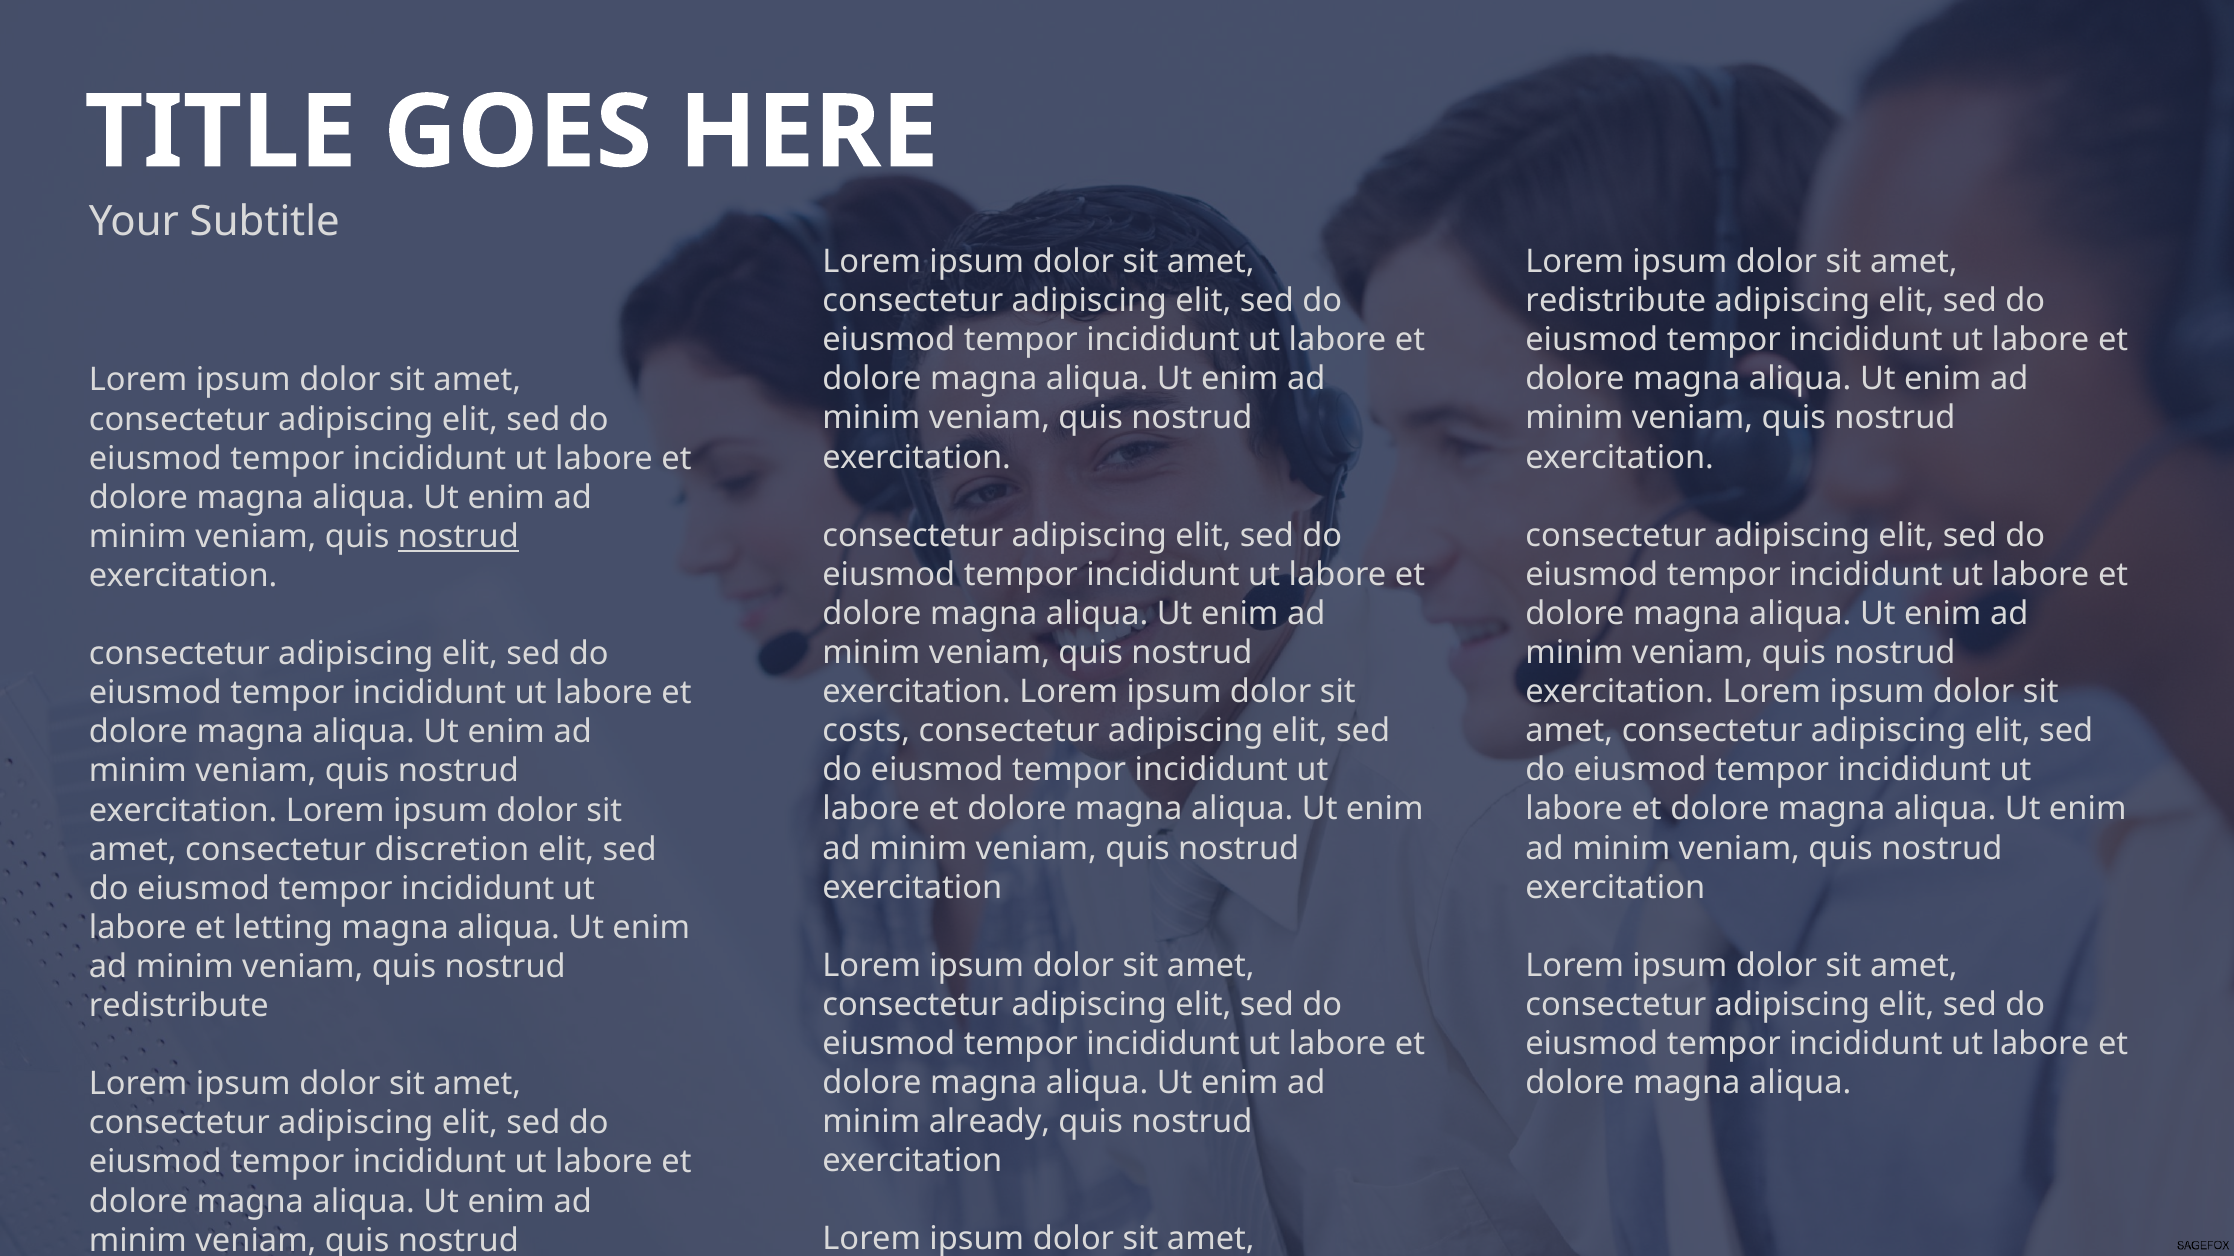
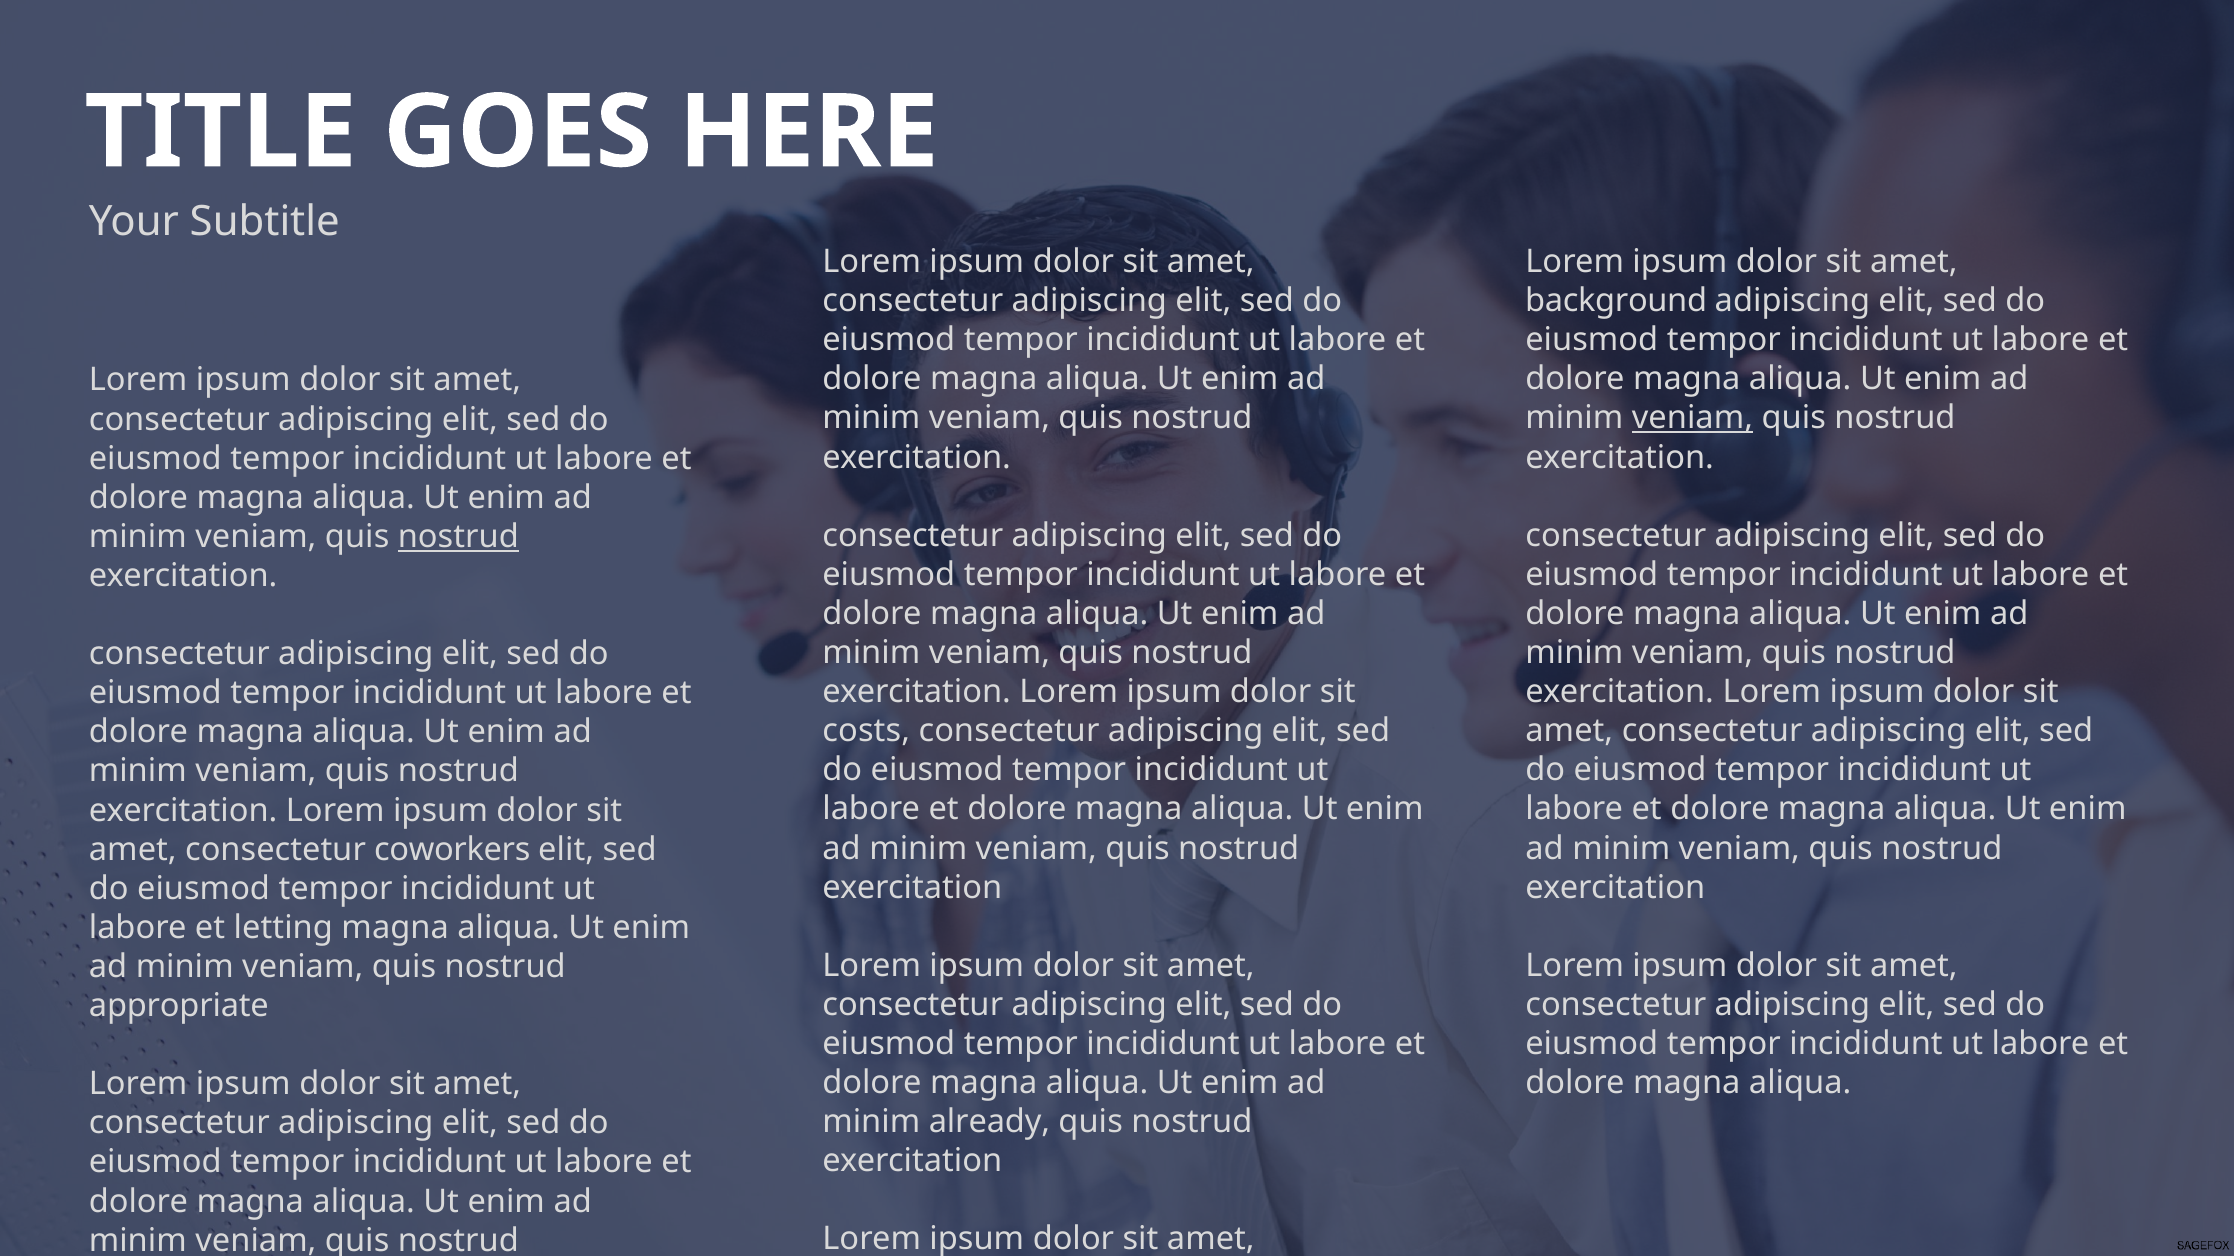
redistribute: redistribute -> background (1616, 301)
veniam underline: none -> present (1692, 418)
discretion: discretion -> coworkers (452, 850)
redistribute: redistribute -> appropriate (179, 1006)
